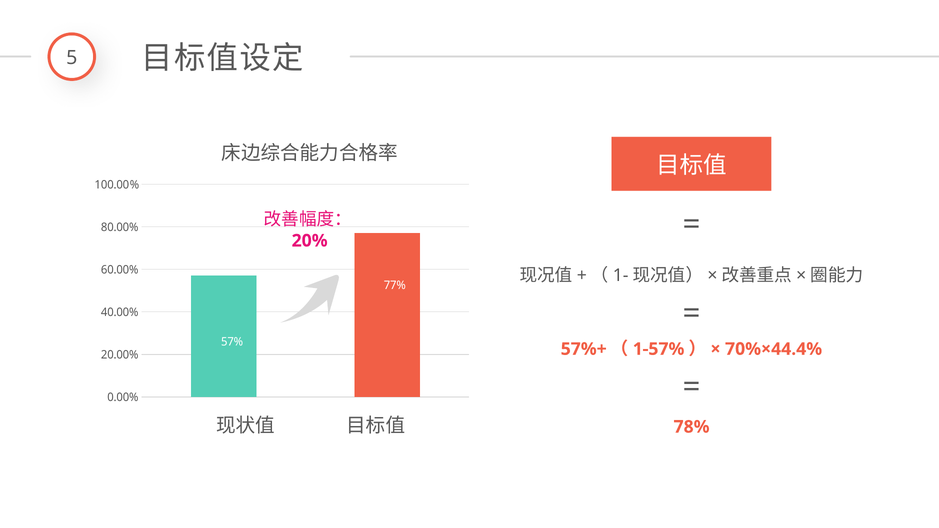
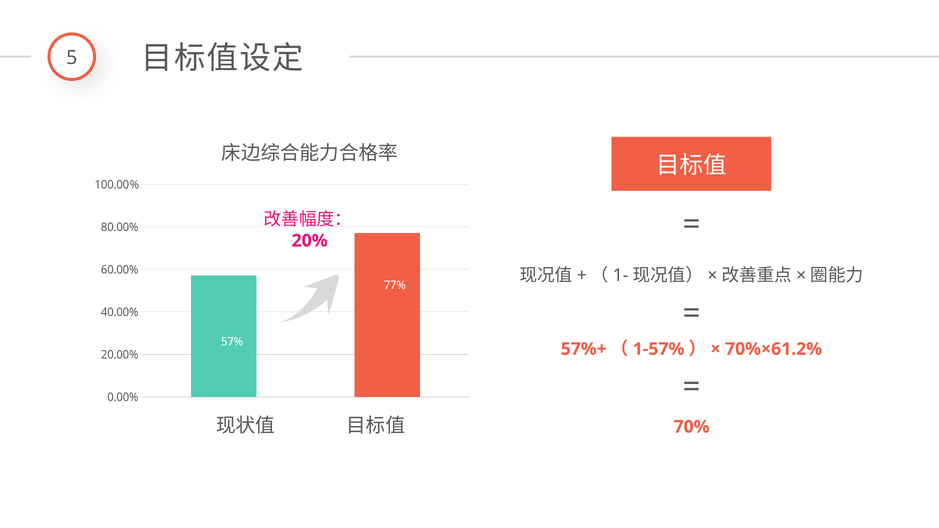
70%×44.4%: 70%×44.4% -> 70%×61.2% (774, 349)
78%: 78% -> 70% (692, 427)
